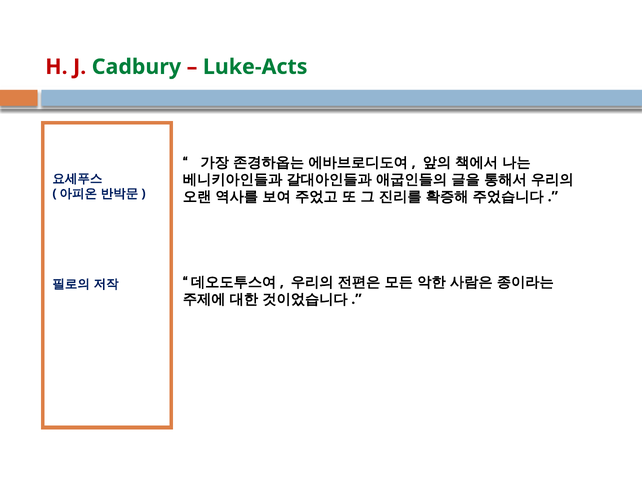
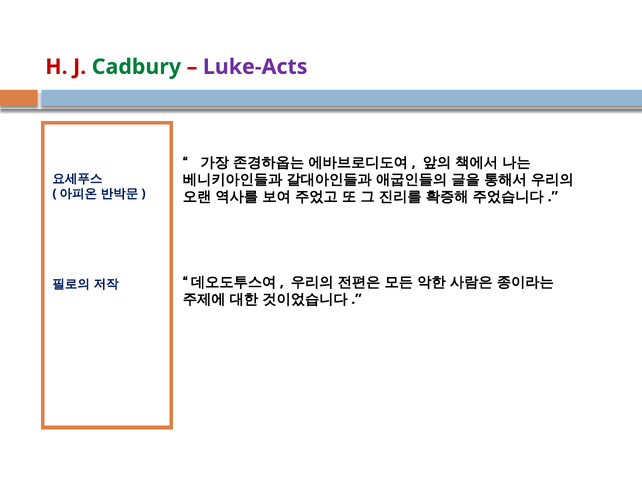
Luke-Acts colour: green -> purple (255, 67)
